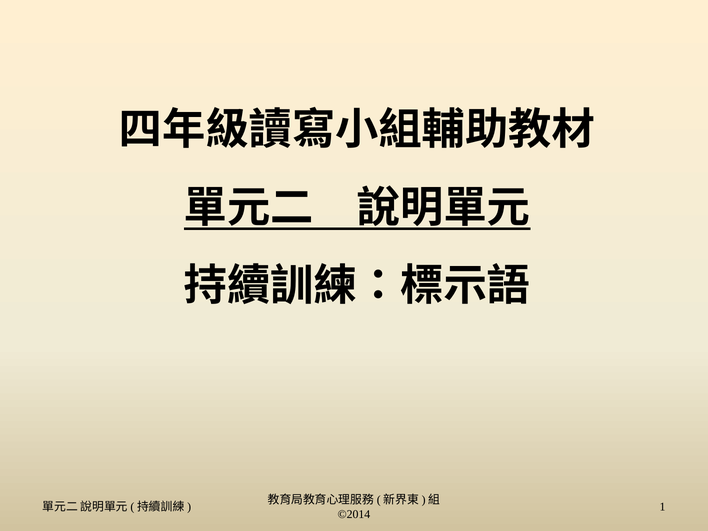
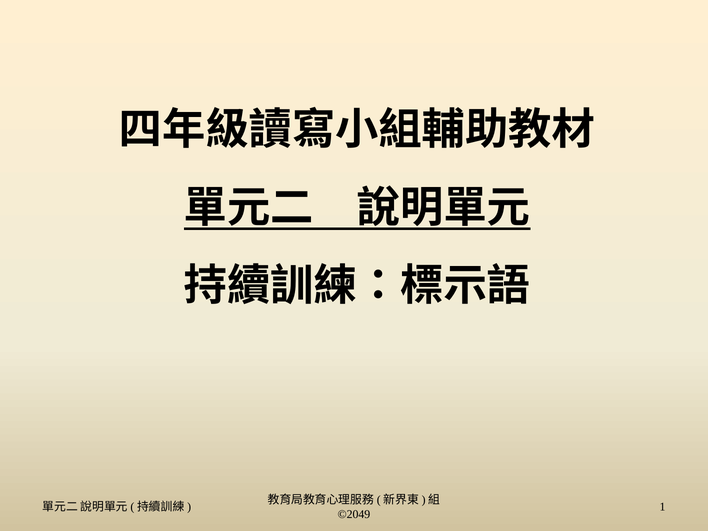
©2014: ©2014 -> ©2049 (354, 514)
